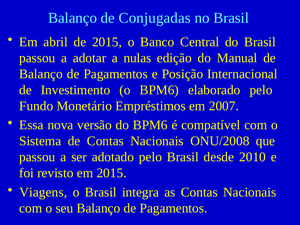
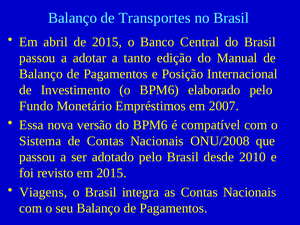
Conjugadas: Conjugadas -> Transportes (155, 18)
nulas: nulas -> tanto (137, 58)
